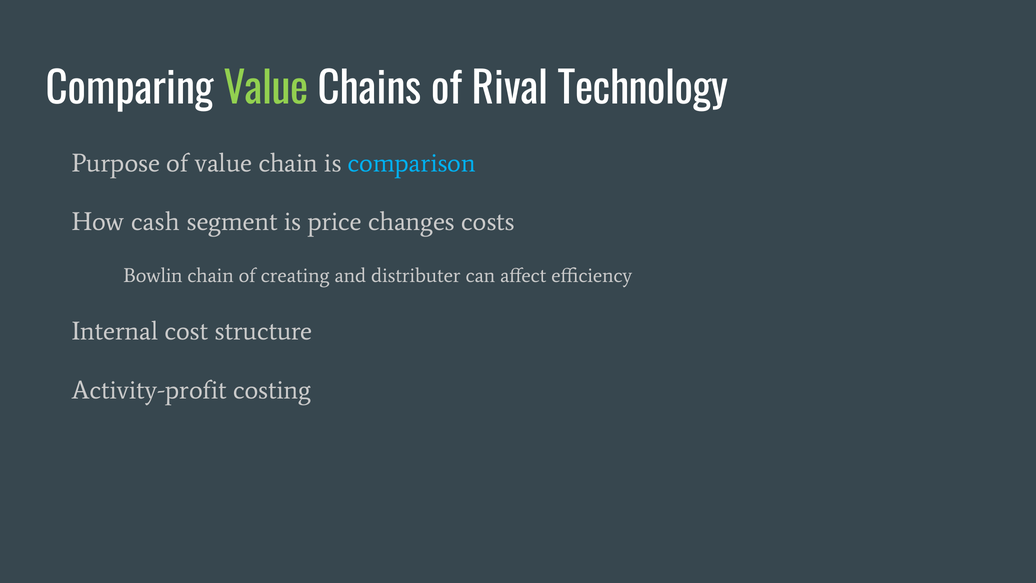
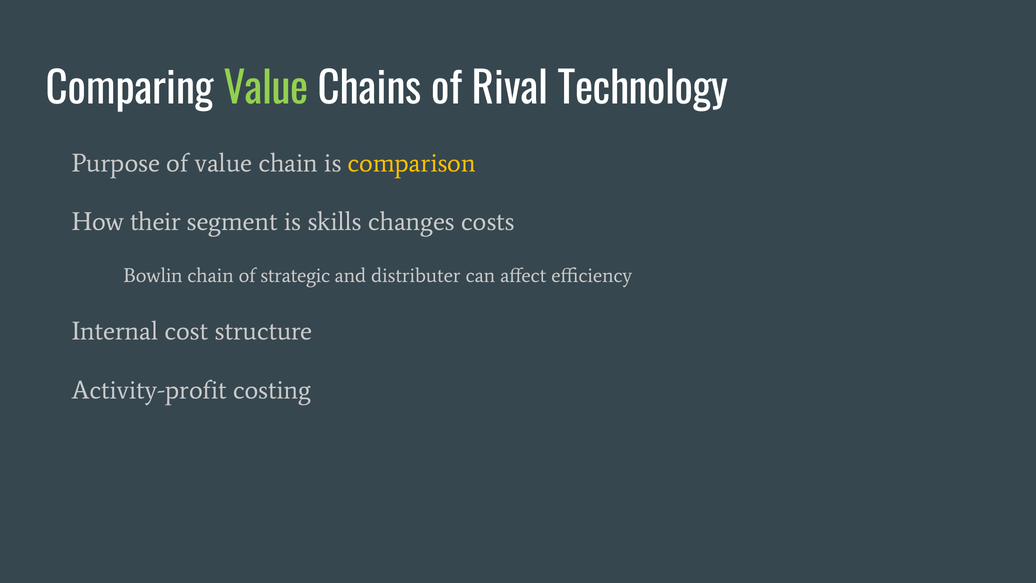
comparison colour: light blue -> yellow (412, 163)
cash: cash -> their (156, 222)
price: price -> skills (335, 222)
creating: creating -> strategic (295, 275)
